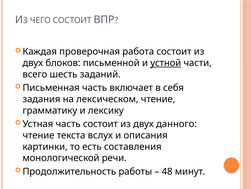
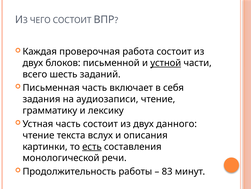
лексическом: лексическом -> аудиозаписи (107, 99)
есть underline: none -> present (92, 146)
48: 48 -> 83 (167, 171)
